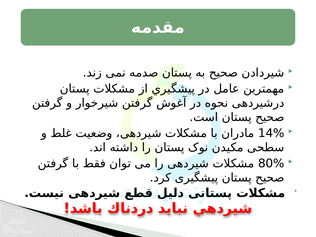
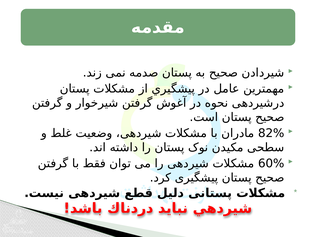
14%: 14% -> 82% (271, 133)
80%: 80% -> 60% (271, 163)
